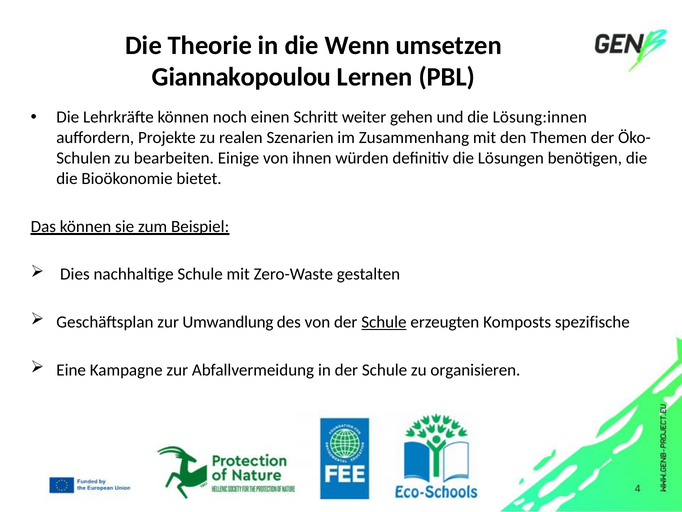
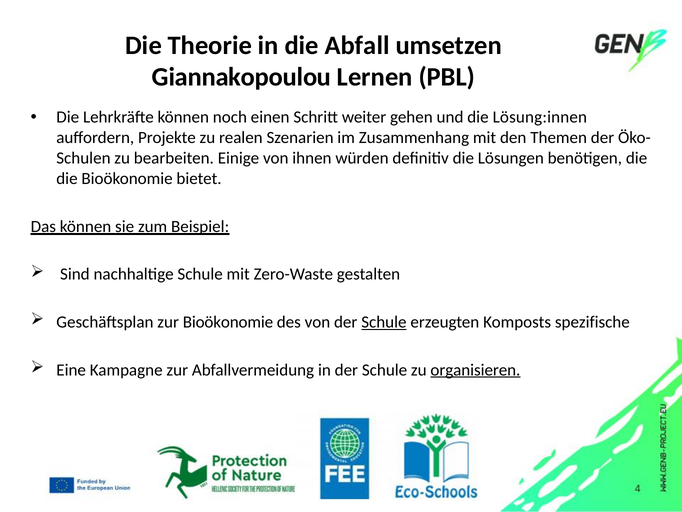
Wenn: Wenn -> Abfall (357, 45)
Dies: Dies -> Sind (75, 274)
zur Umwandlung: Umwandlung -> Bioökonomie (228, 322)
organisieren underline: none -> present (475, 370)
